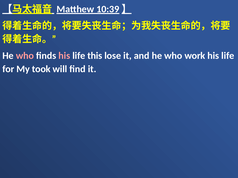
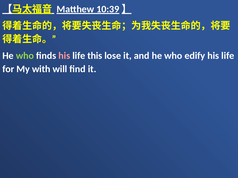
who colour: pink -> light green (25, 56)
work: work -> edify (195, 56)
took: took -> with (41, 69)
